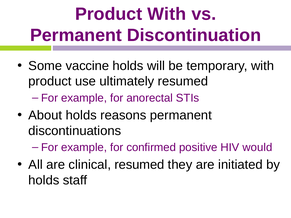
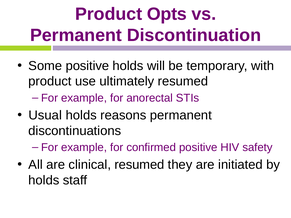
Product With: With -> Opts (167, 14)
Some vaccine: vaccine -> positive (87, 66)
About: About -> Usual (45, 115)
would: would -> safety (258, 148)
